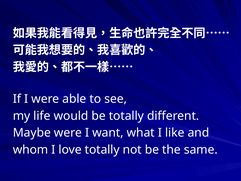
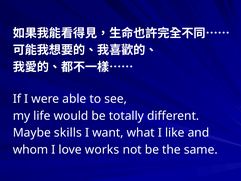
Maybe were: were -> skills (68, 133)
love totally: totally -> works (102, 149)
